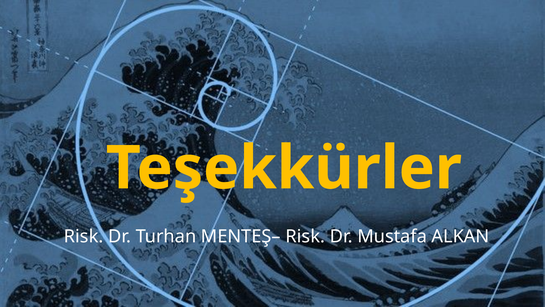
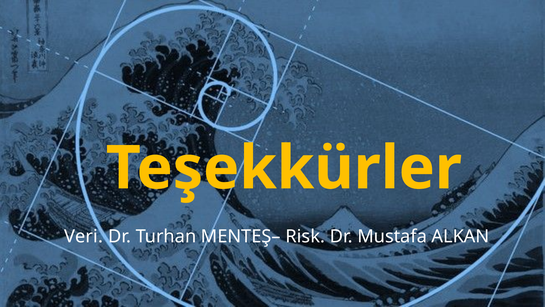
Risk: Risk -> Veri (84, 236)
